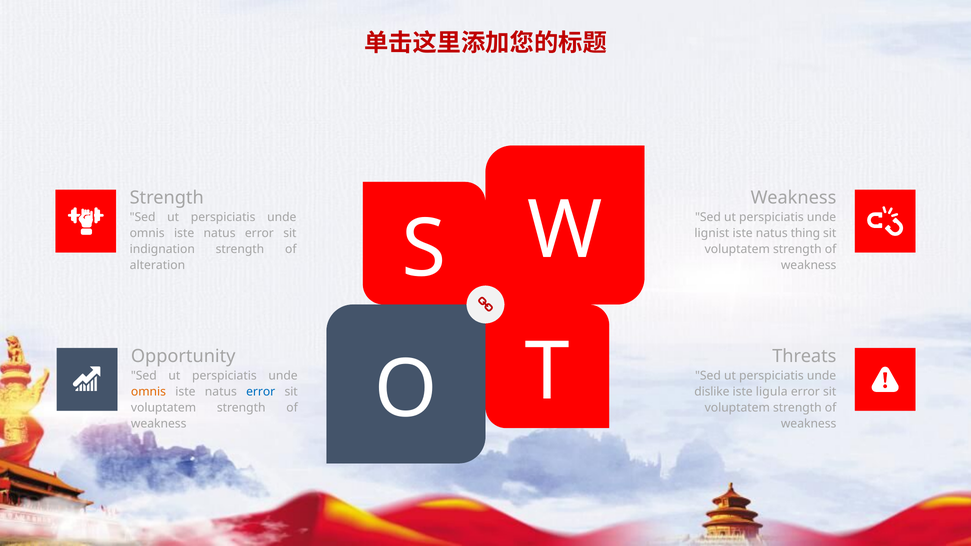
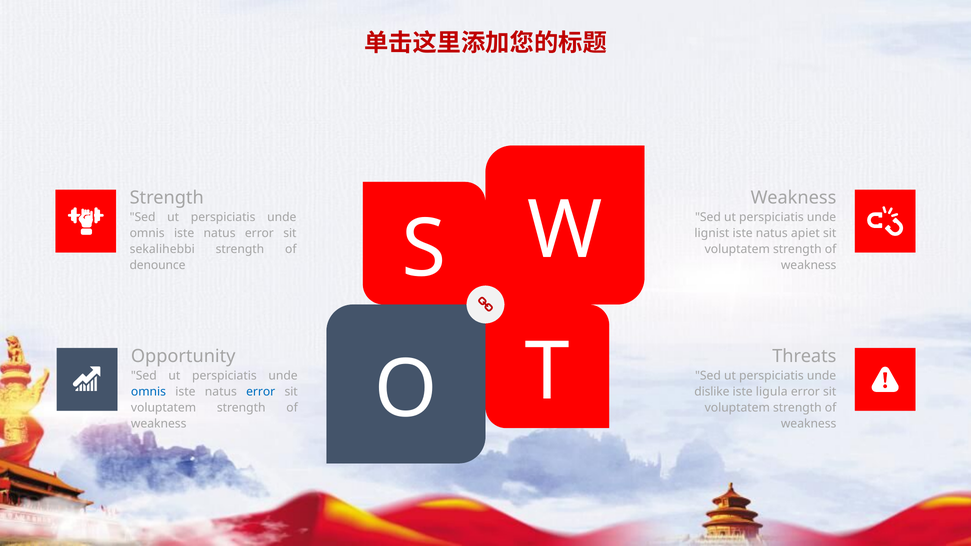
thing: thing -> apiet (805, 234)
indignation: indignation -> sekalihebbi (162, 250)
alteration: alteration -> denounce (158, 266)
omnis colour: orange -> blue (148, 392)
